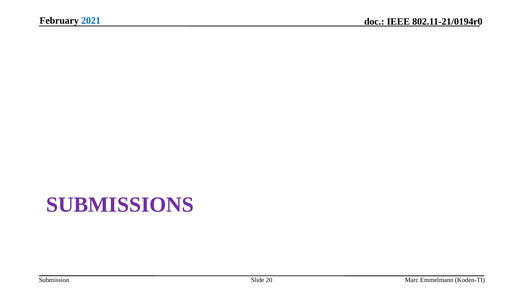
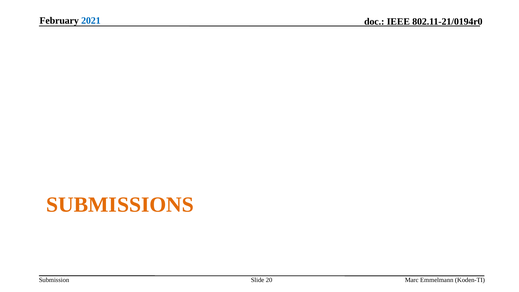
SUBMISSIONS colour: purple -> orange (120, 205)
